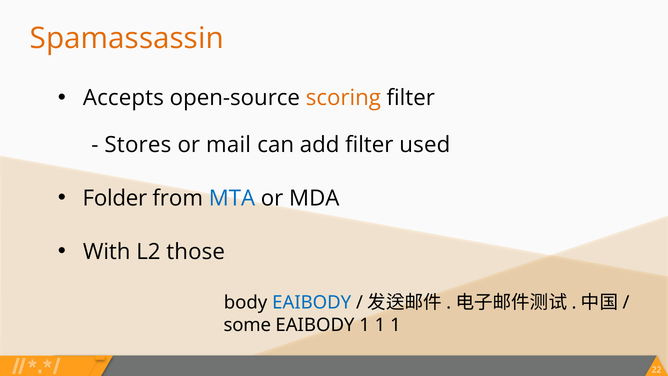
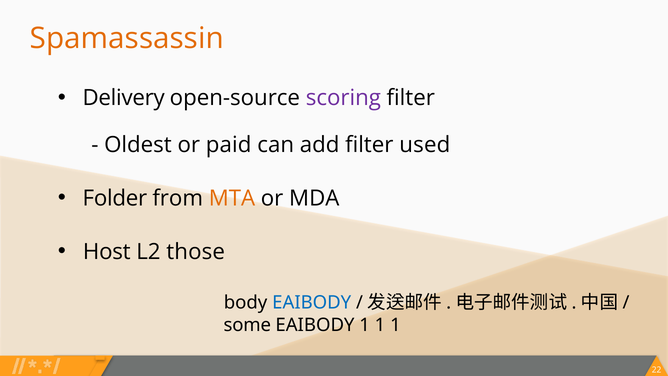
Accepts: Accepts -> Delivery (124, 98)
scoring colour: orange -> purple (343, 98)
Stores: Stores -> Oldest (138, 145)
mail: mail -> paid (229, 145)
MTA colour: blue -> orange (232, 198)
With: With -> Host (107, 252)
